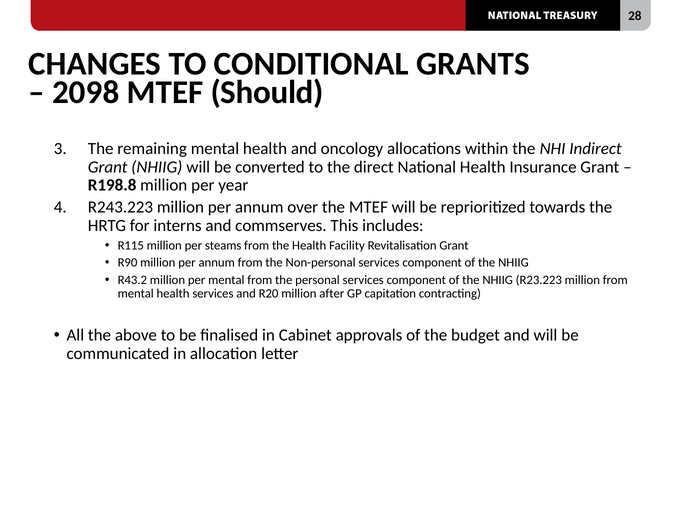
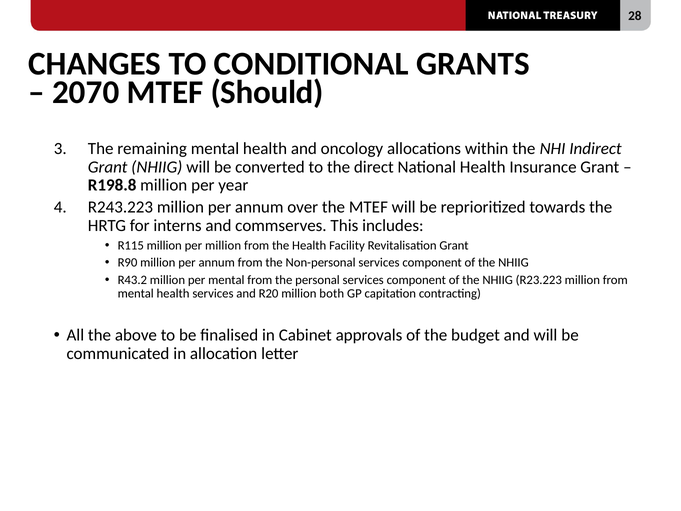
2098: 2098 -> 2070 (86, 92)
per steams: steams -> million (223, 245)
after: after -> both (332, 294)
